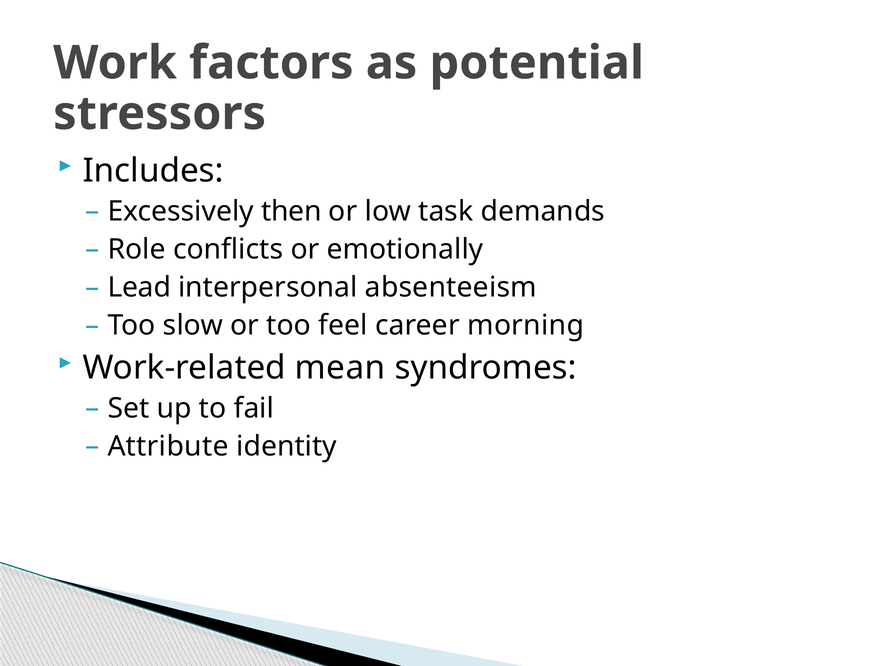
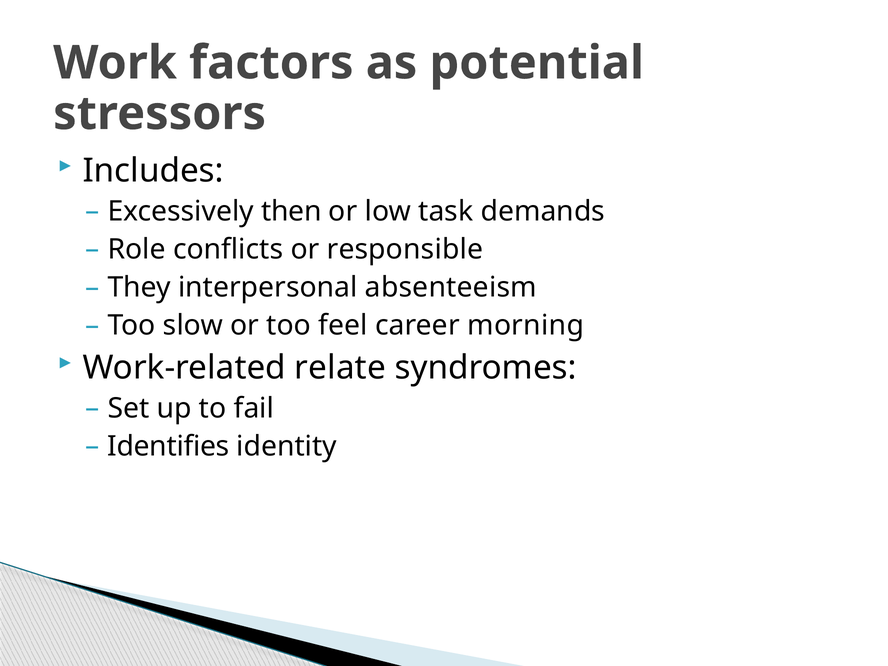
emotionally: emotionally -> responsible (405, 250)
Lead: Lead -> They (139, 288)
mean: mean -> relate (340, 368)
Attribute: Attribute -> Identifies (168, 446)
